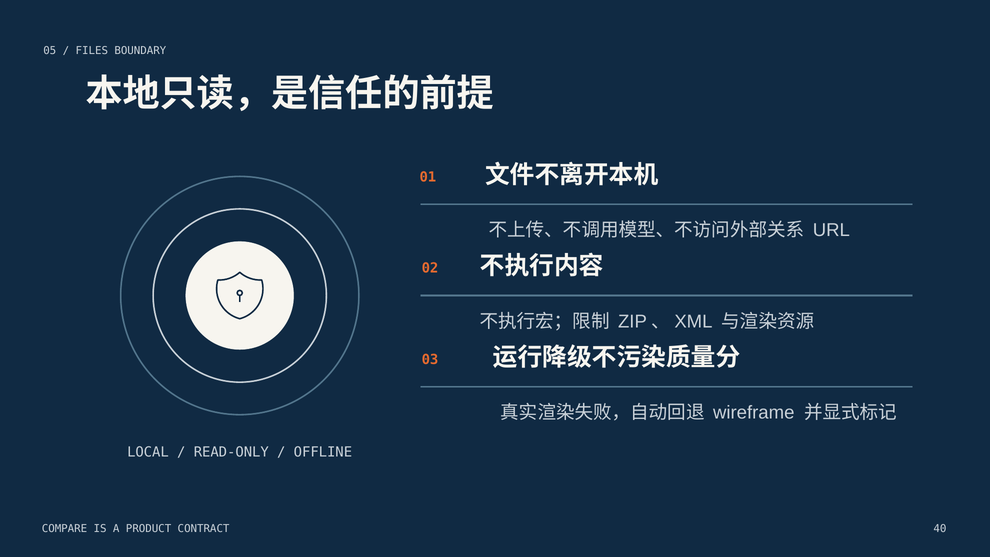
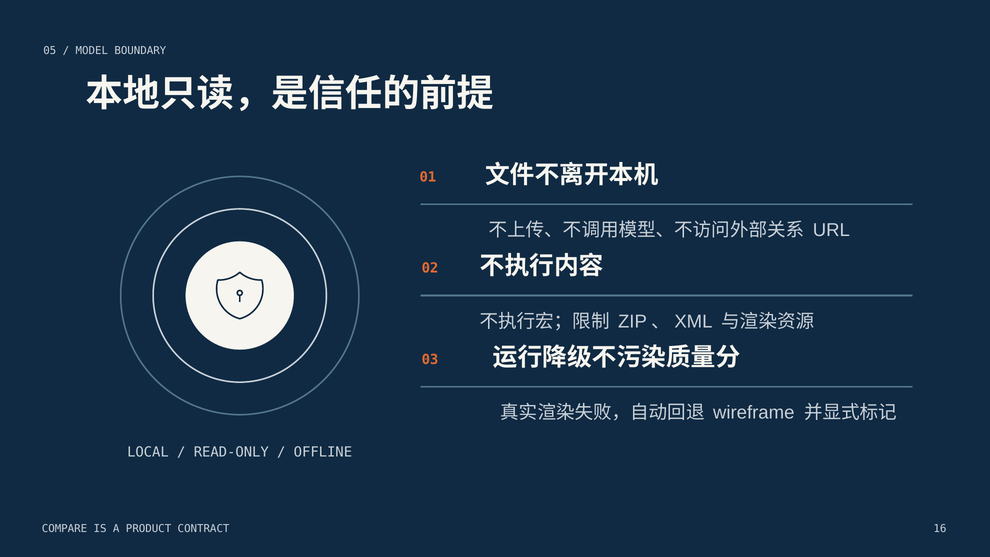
FILES: FILES -> MODEL (92, 51)
40: 40 -> 16 (940, 529)
